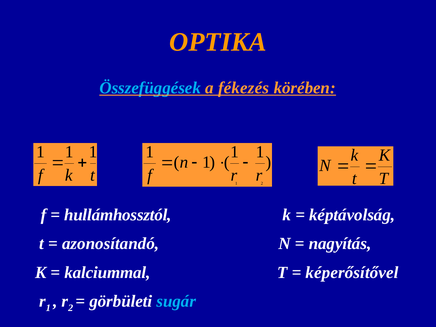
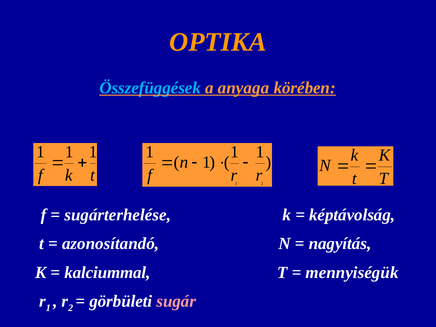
fékezés: fékezés -> anyaga (244, 88)
hullámhossztól: hullámhossztól -> sugárterhelése (118, 215)
képerősítővel: képerősítővel -> mennyiségük (352, 272)
sugár colour: light blue -> pink (176, 301)
